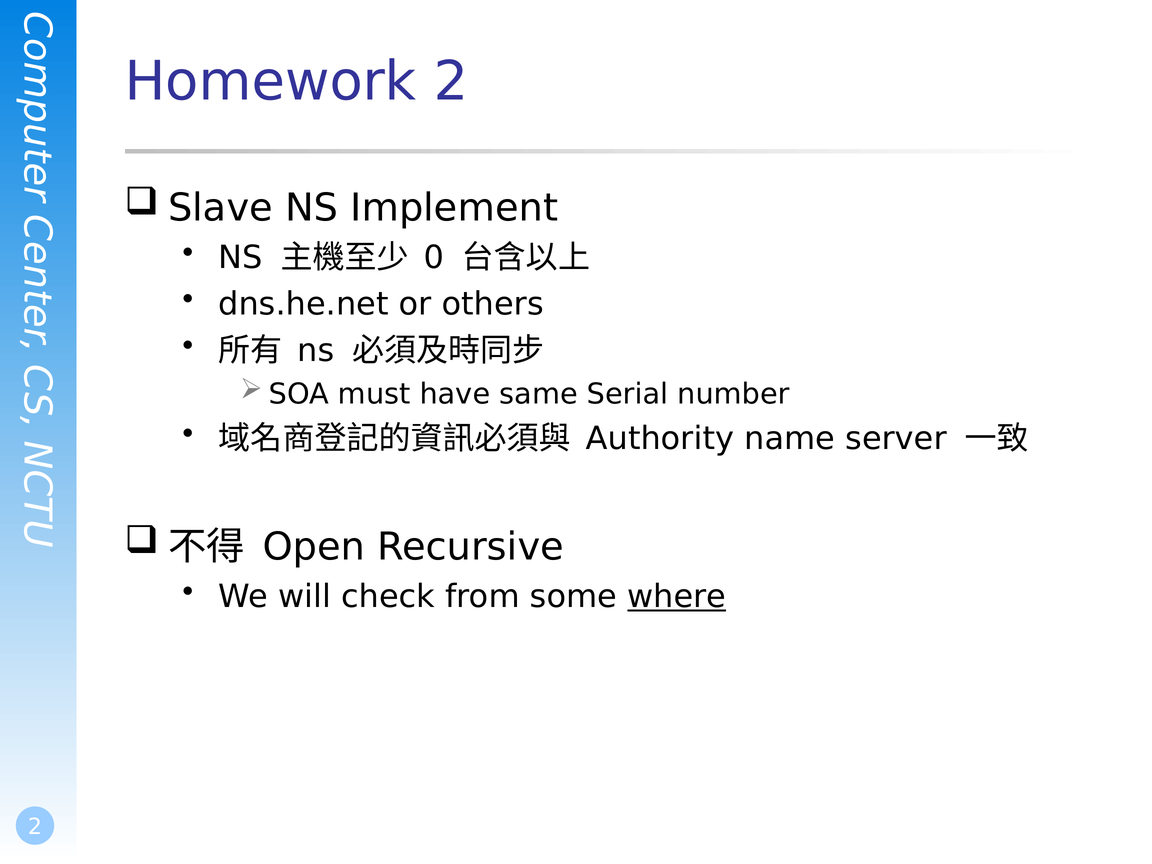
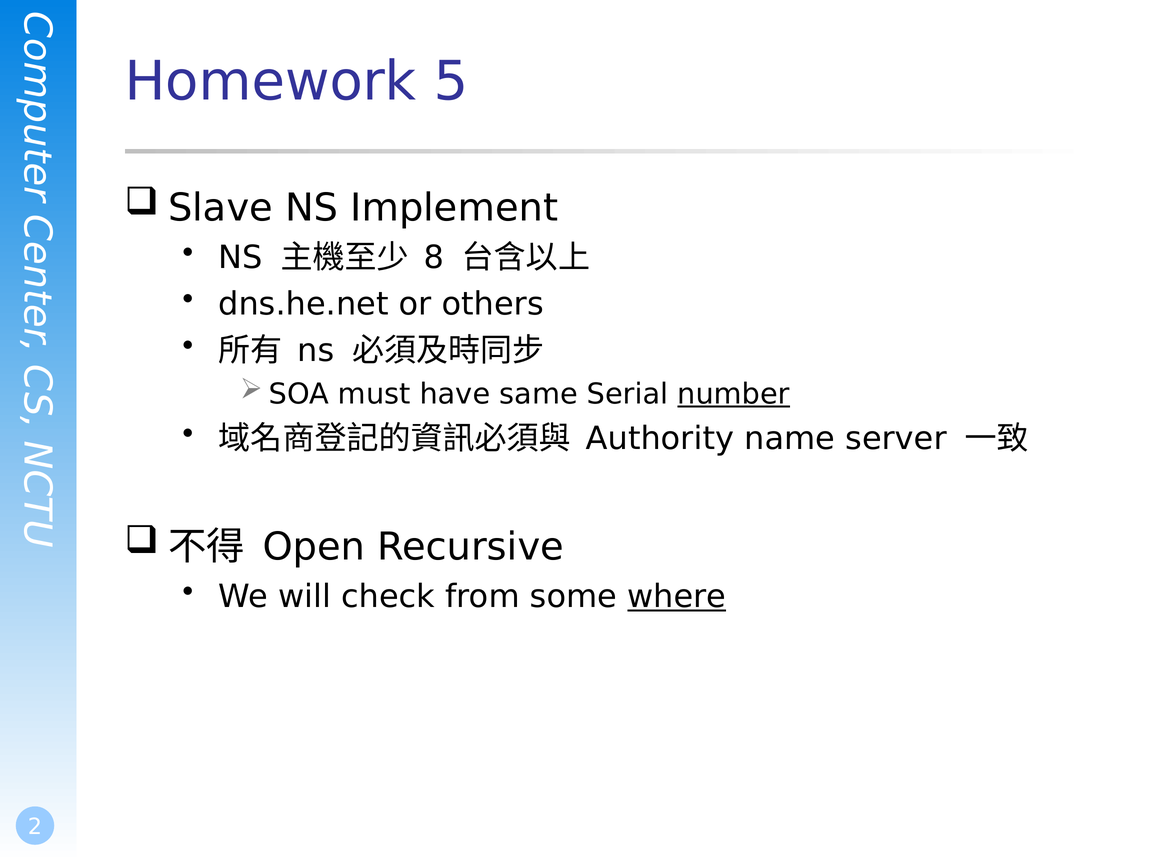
Homework 2: 2 -> 5 (451, 82)
0: 0 -> 8 (434, 258)
number underline: none -> present (734, 394)
